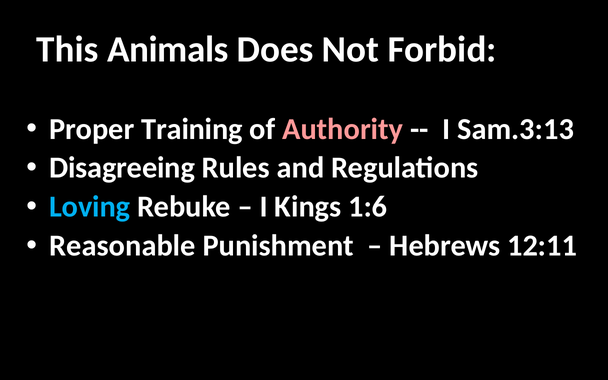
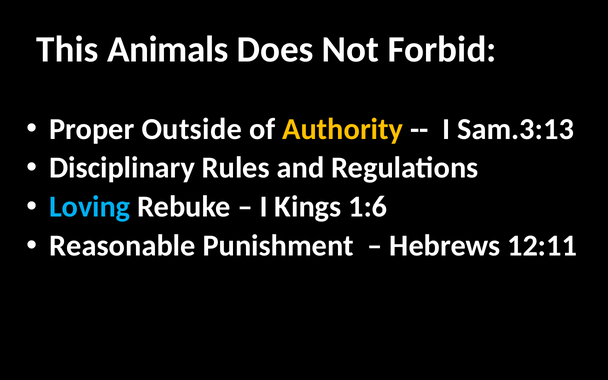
Training: Training -> Outside (192, 129)
Authority colour: pink -> yellow (343, 129)
Disagreeing: Disagreeing -> Disciplinary (122, 168)
